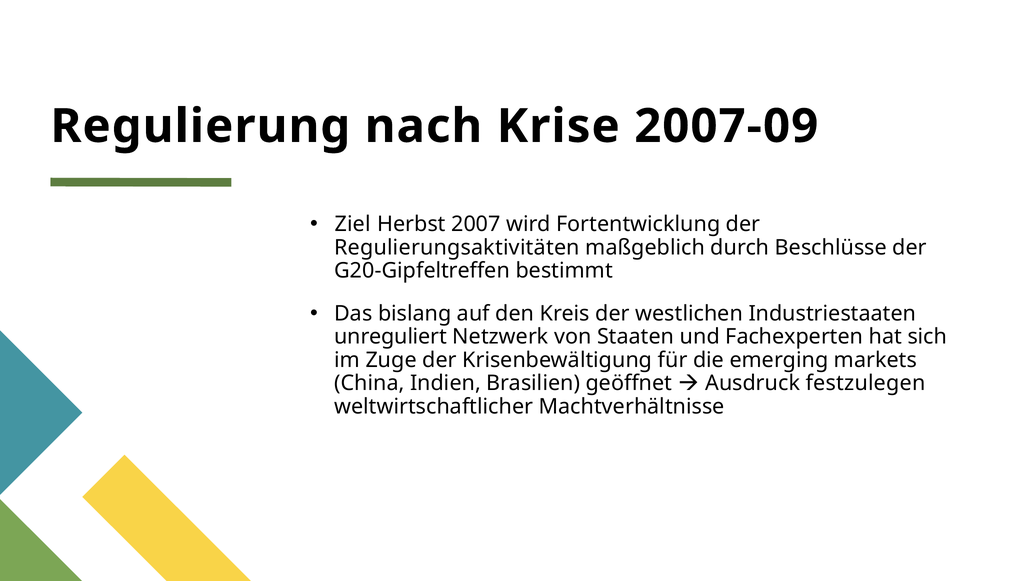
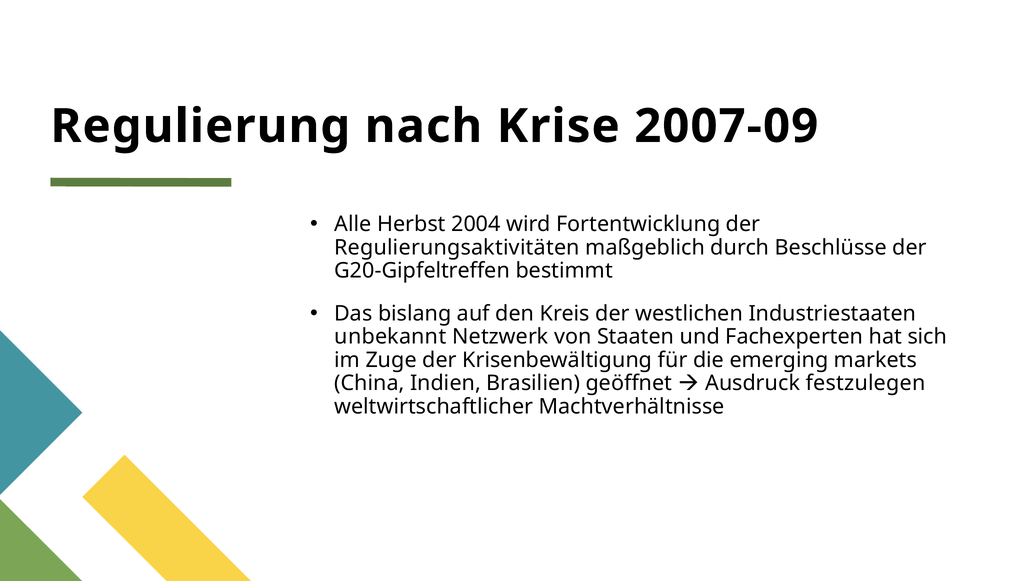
Ziel: Ziel -> Alle (353, 224)
2007: 2007 -> 2004 (476, 224)
unreguliert: unreguliert -> unbekannt (390, 337)
